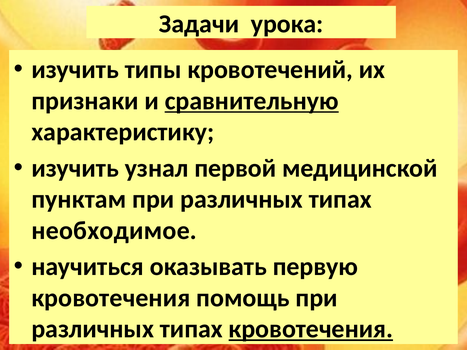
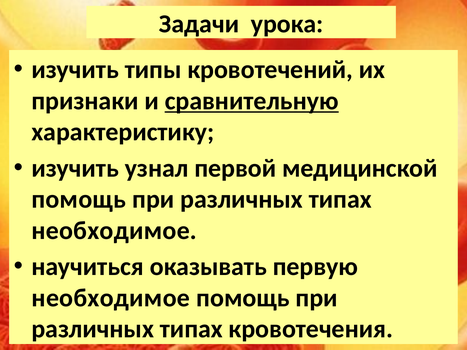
пунктам: пунктам -> помощь (79, 200)
кровотечения: кровотечения -> необходимое (111, 298)
кровотечения underline: present -> none (311, 329)
